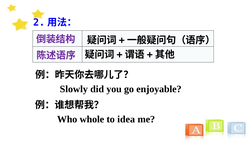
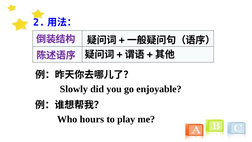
whole: whole -> hours (92, 119)
idea: idea -> play (126, 119)
